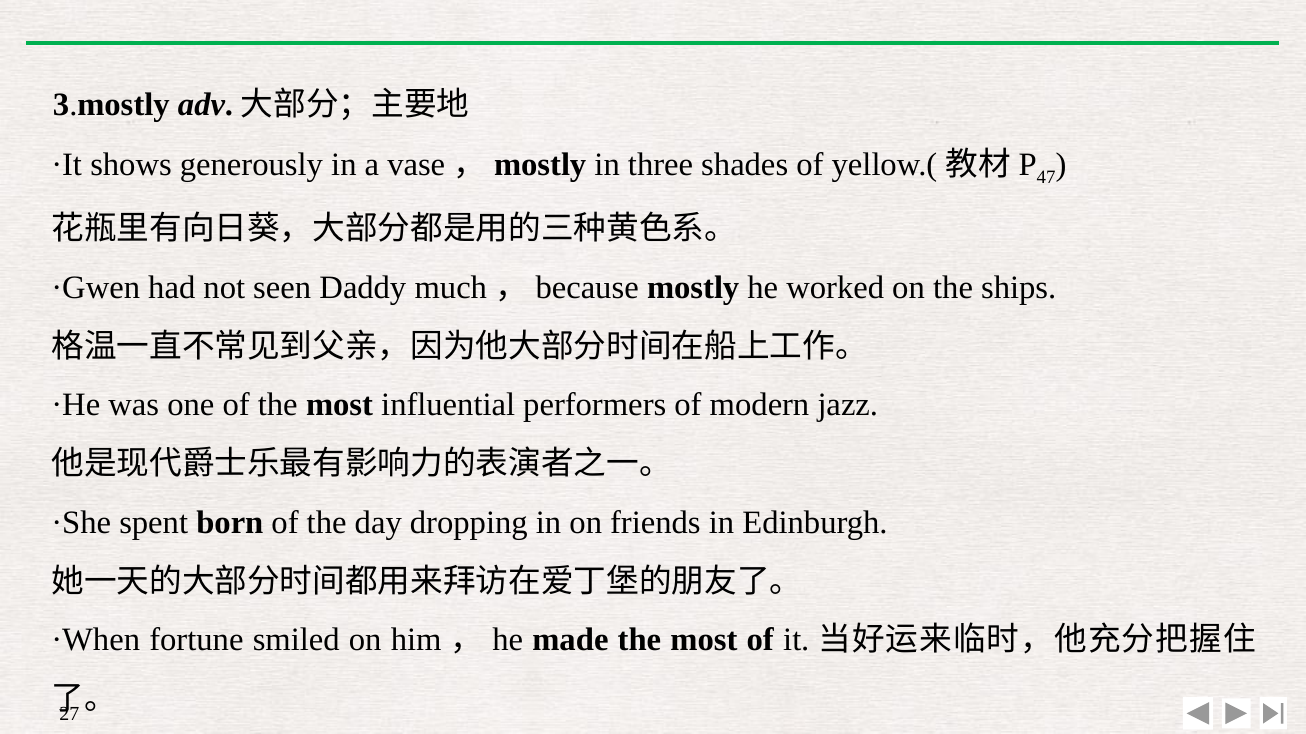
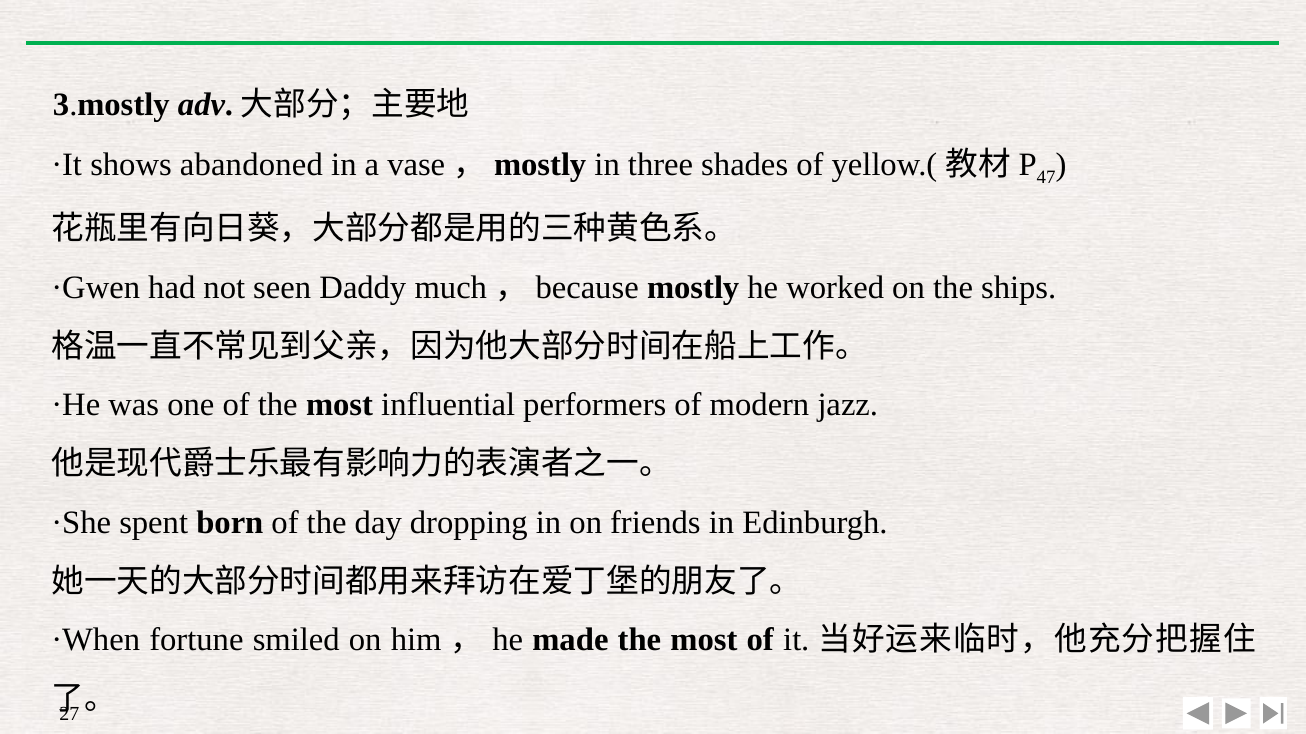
generously: generously -> abandoned (251, 165)
